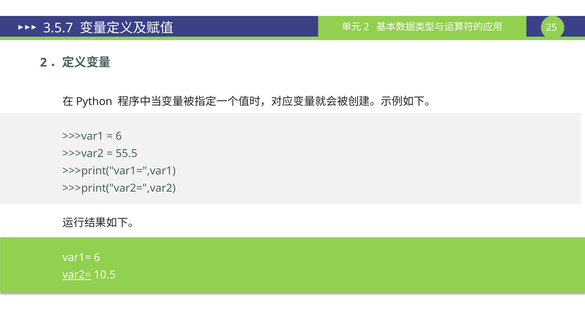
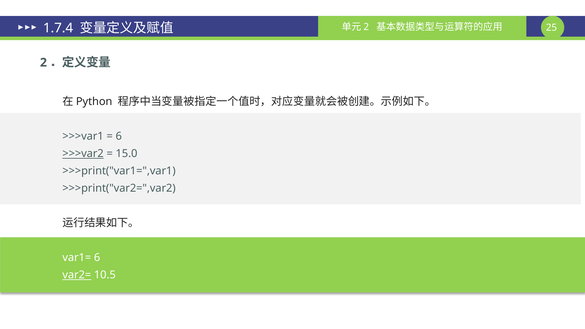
3.5.7: 3.5.7 -> 1.7.4 (58, 28)
>>>var2 underline: none -> present (83, 153)
55.5: 55.5 -> 15.0 (127, 153)
